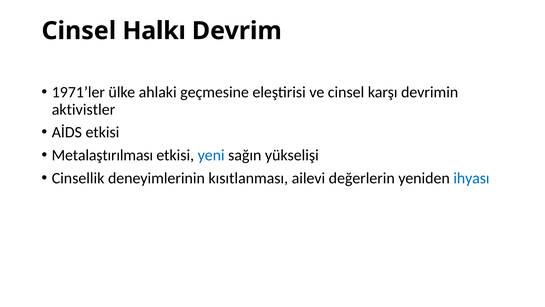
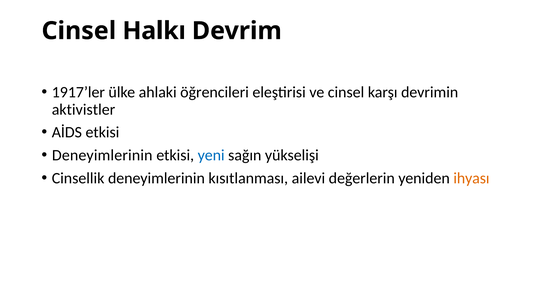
1971’ler: 1971’ler -> 1917’ler (78, 92)
geçmesine: geçmesine -> öğrencileri (215, 92)
Metalaştırılması: Metalaştırılması -> Deneyimlerinin (102, 155)
ihyası colour: blue -> orange (471, 178)
